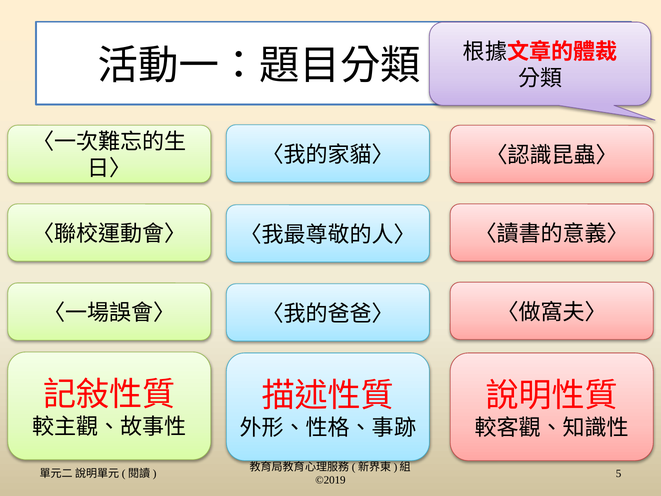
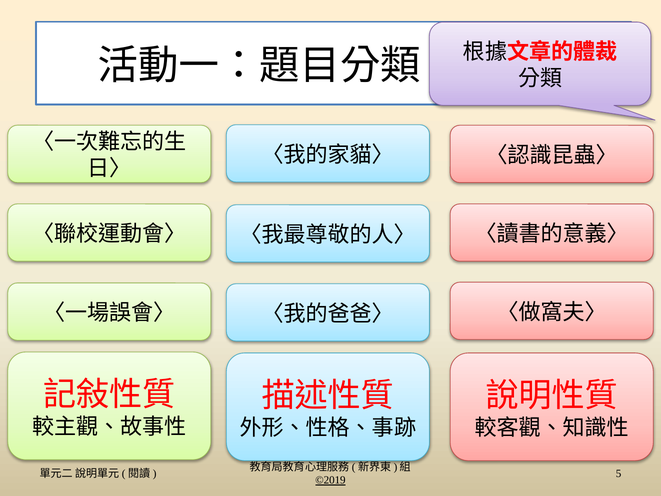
©2019 underline: none -> present (330, 480)
